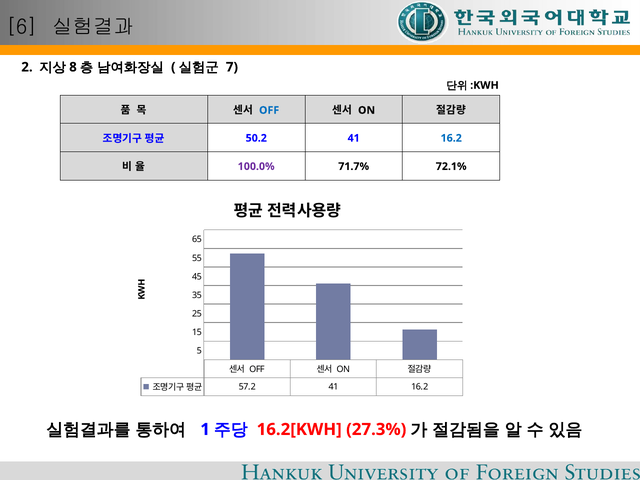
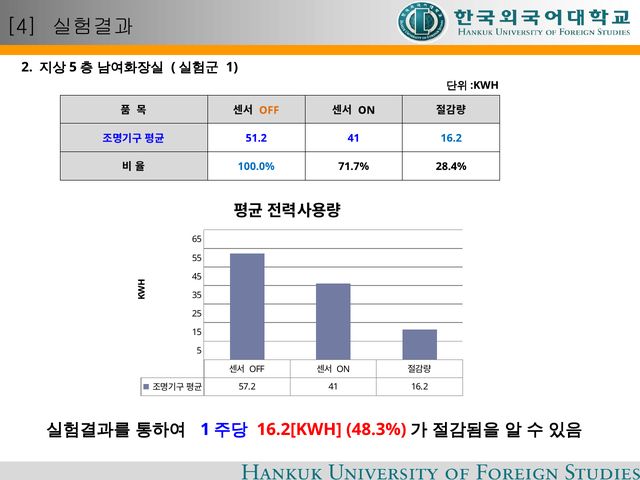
6: 6 -> 4 (22, 27)
8: 8 -> 5 (73, 67)
7: 7 -> 1 (232, 67)
OFF colour: blue -> orange (269, 110)
50.2: 50.2 -> 51.2 (256, 138)
100.0% colour: purple -> blue (256, 166)
72.1%: 72.1% -> 28.4% (451, 166)
27.3%: 27.3% -> 48.3% (376, 429)
